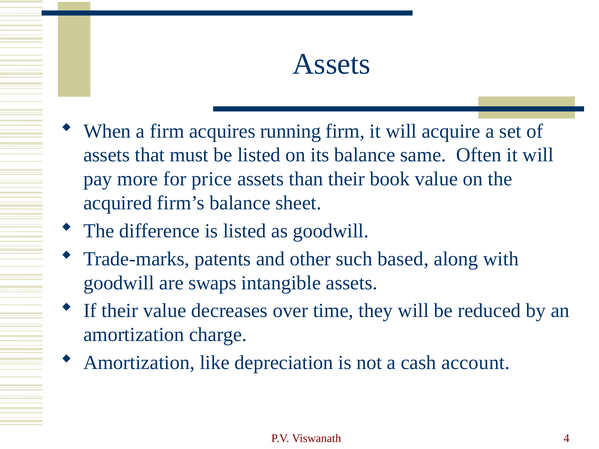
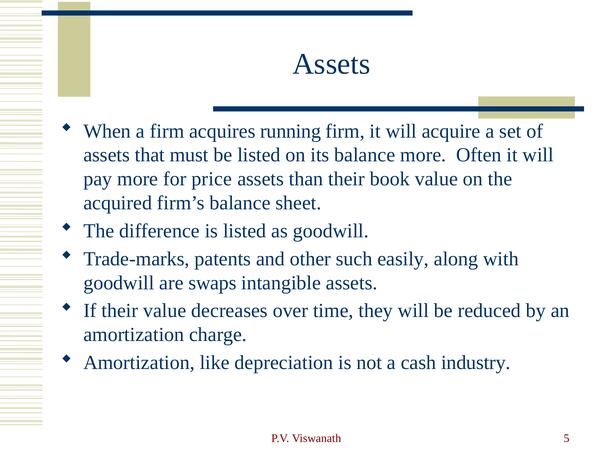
balance same: same -> more (423, 155)
based: based -> easily (403, 259)
account: account -> industry (476, 363)
4: 4 -> 5 (567, 438)
